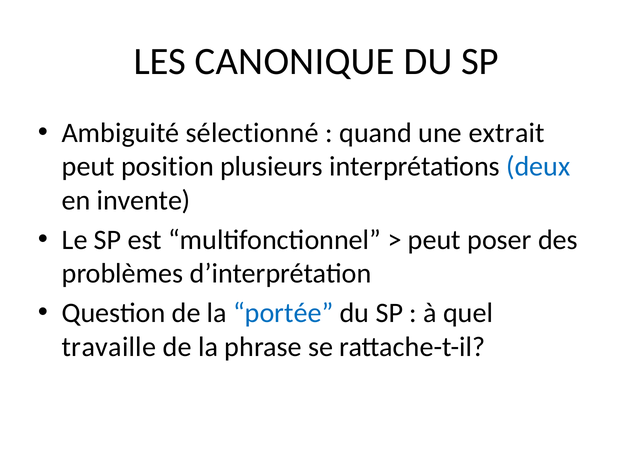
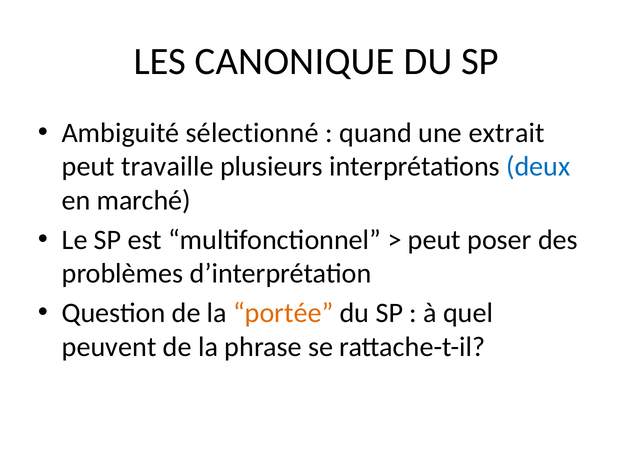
position: position -> travaille (167, 167)
invente: invente -> marché (144, 200)
portée colour: blue -> orange (283, 313)
travaille: travaille -> peuvent (109, 347)
